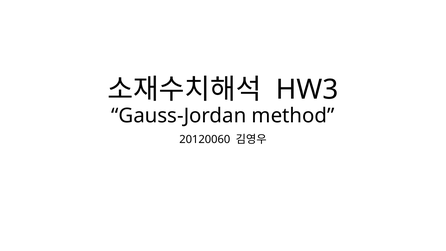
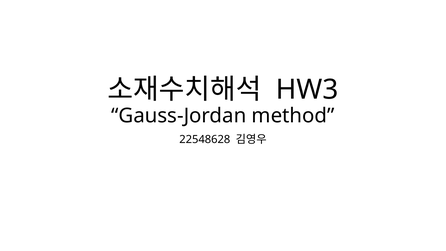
20120060: 20120060 -> 22548628 (205, 139)
